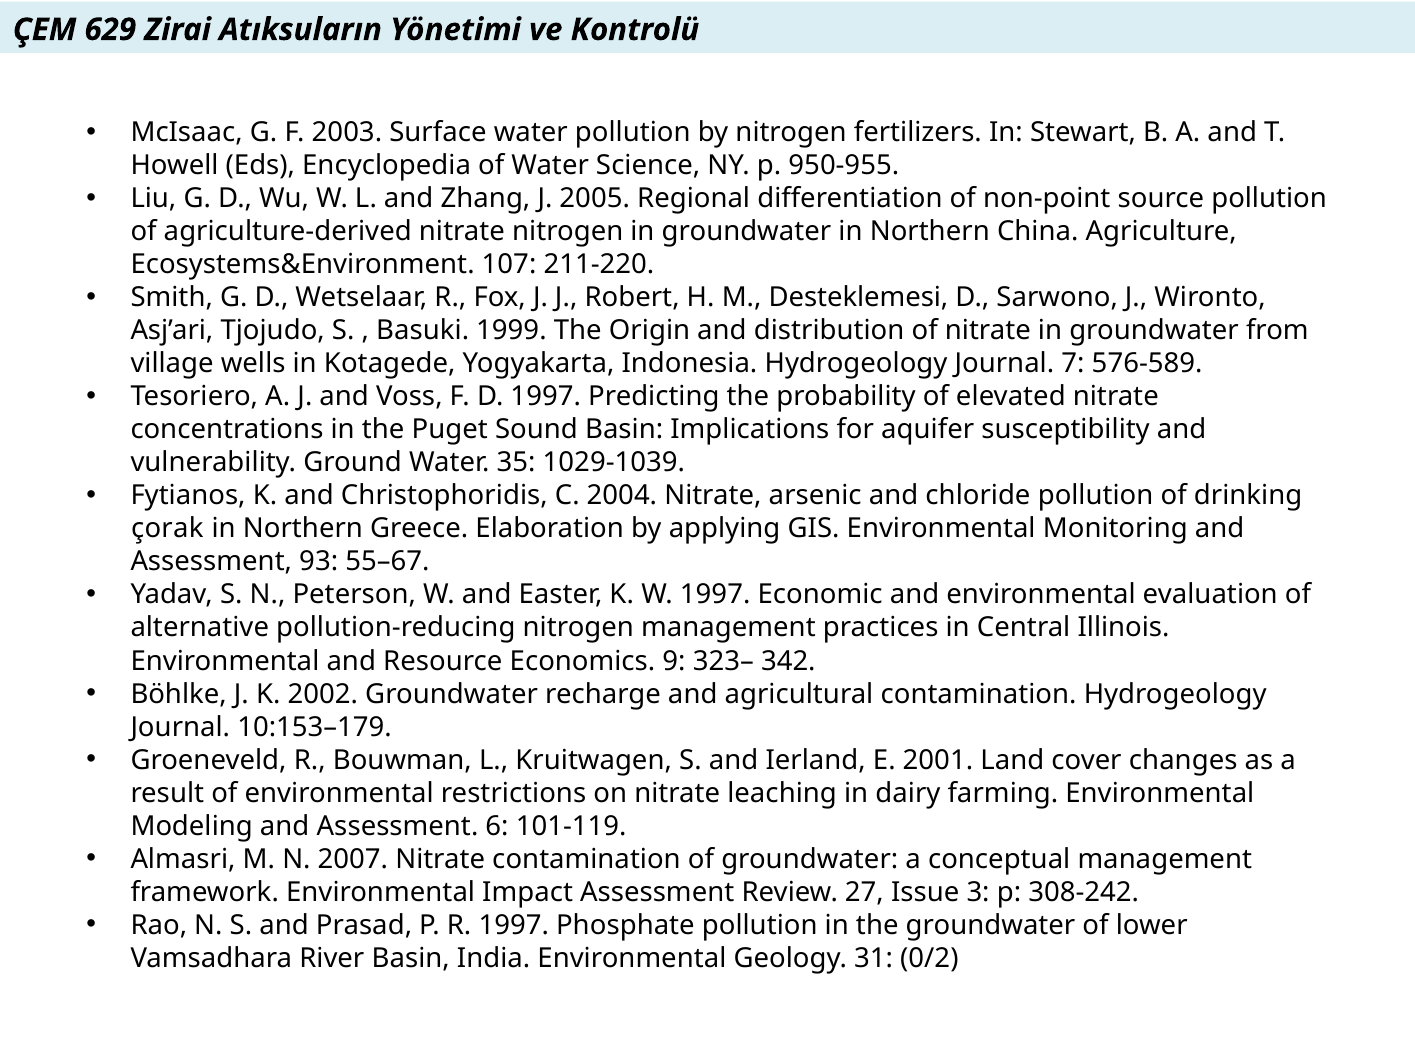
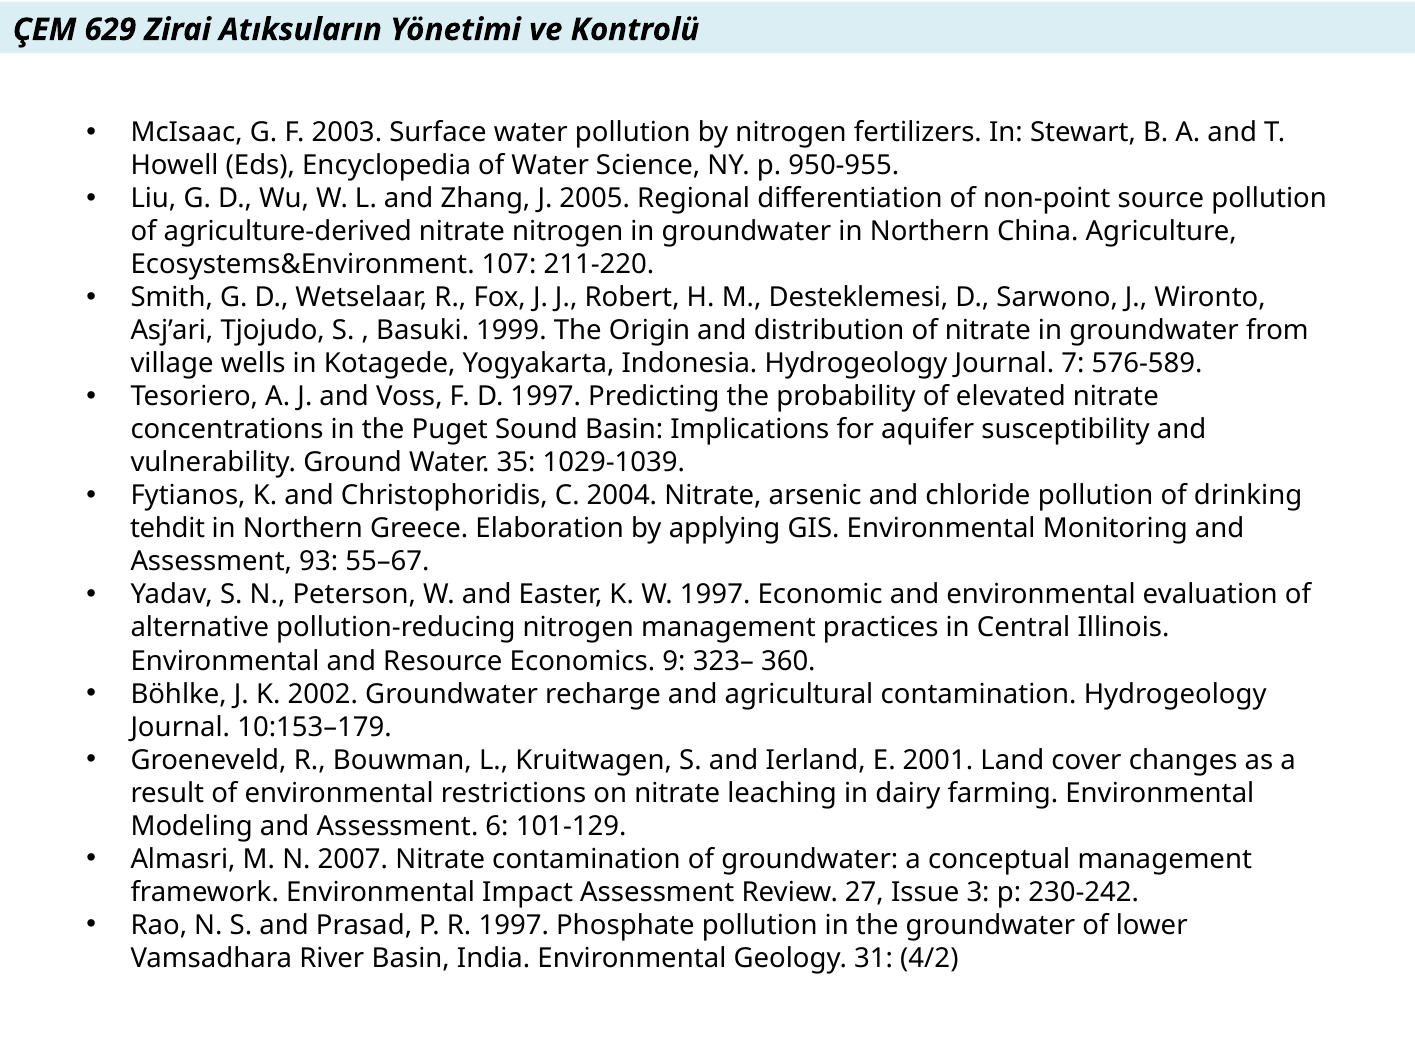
çorak: çorak -> tehdit (168, 529)
342: 342 -> 360 (788, 661)
101-119: 101-119 -> 101-129 (571, 826)
308-242: 308-242 -> 230-242 (1084, 892)
0/2: 0/2 -> 4/2 (929, 958)
